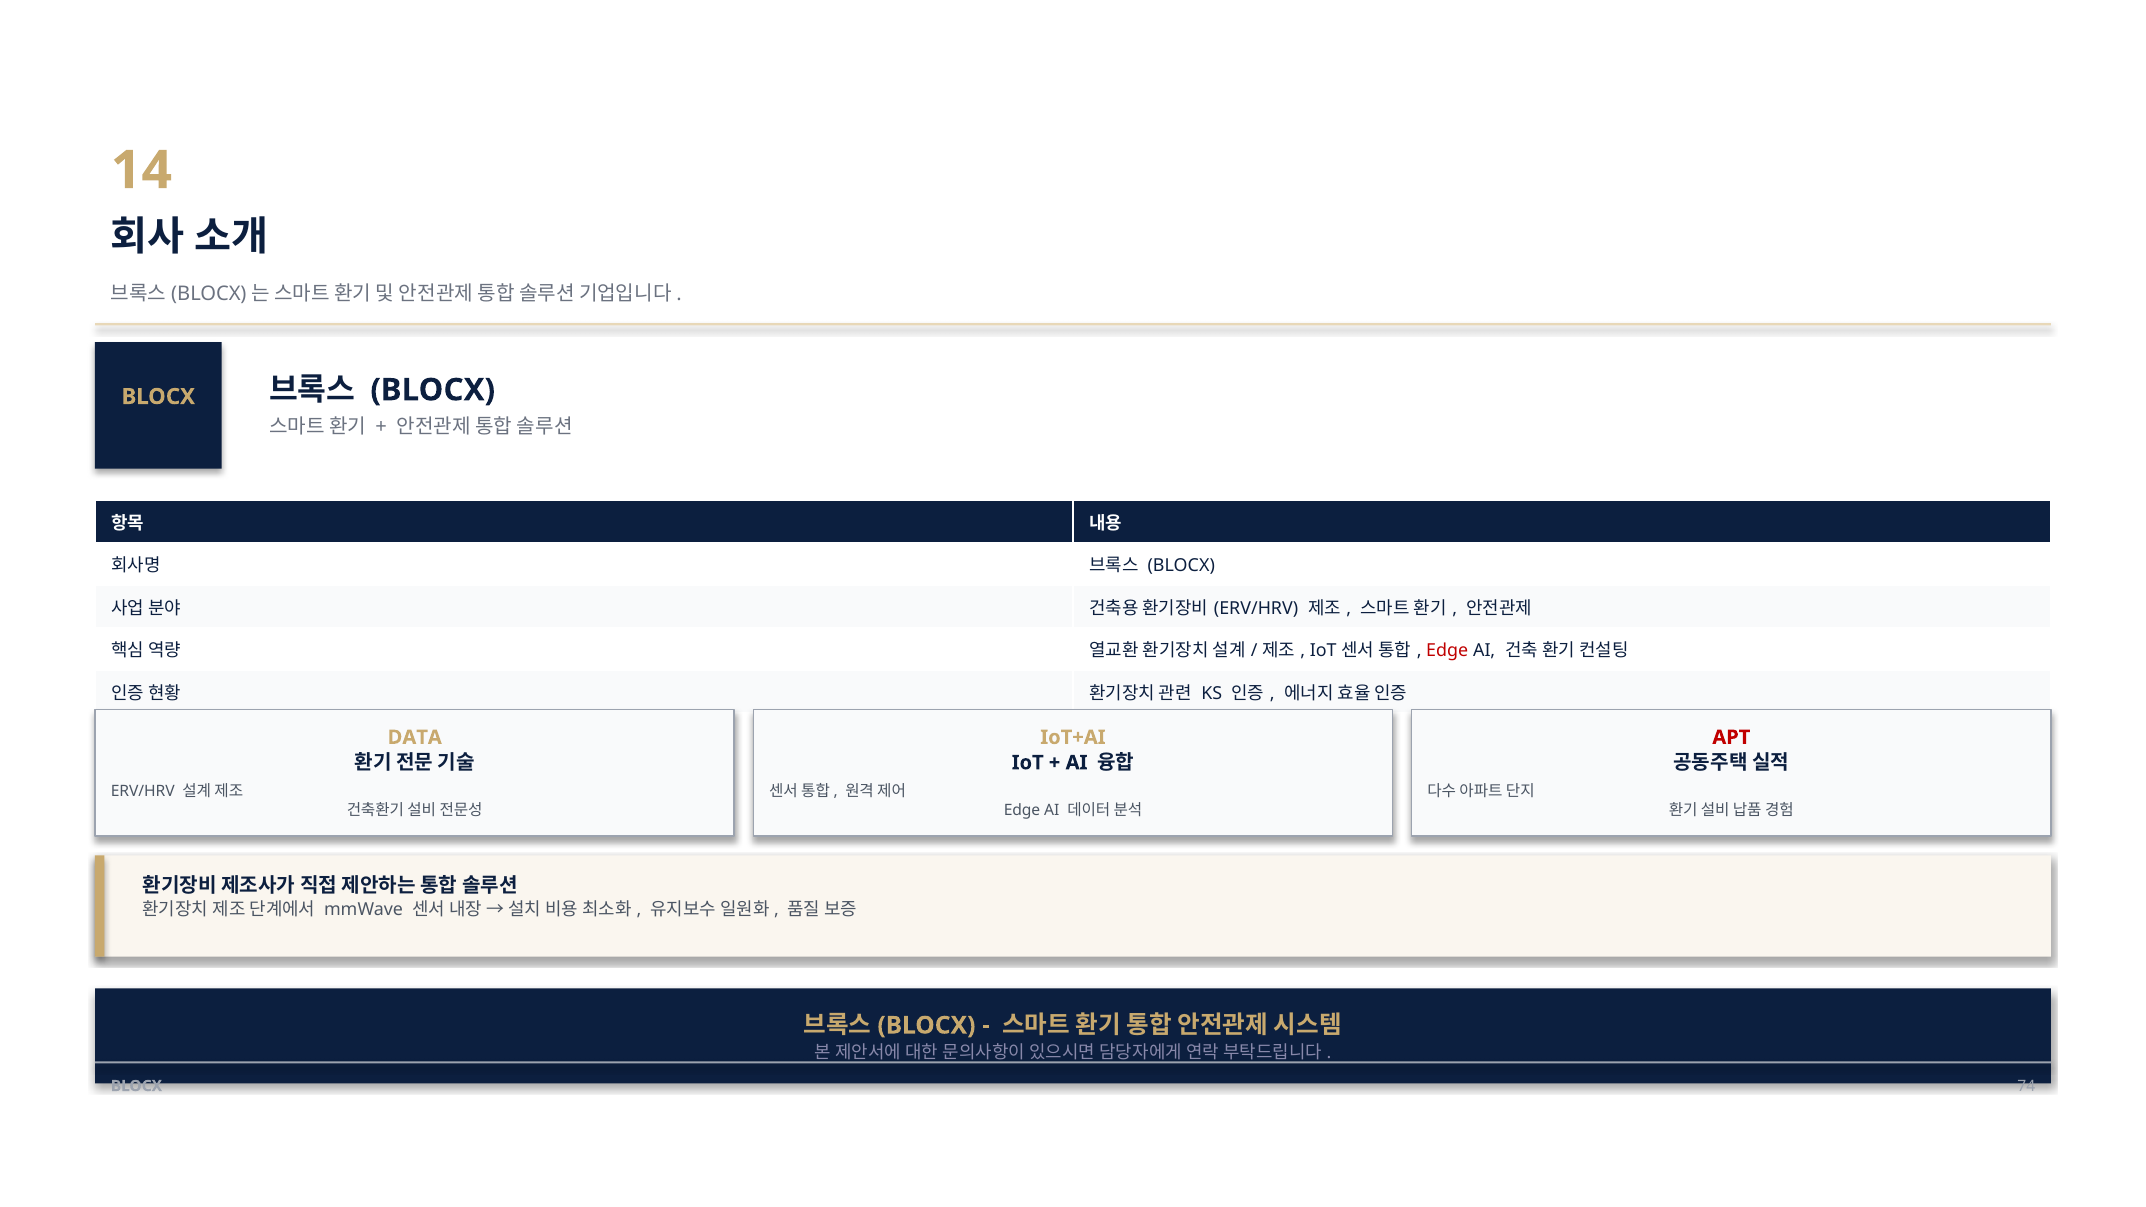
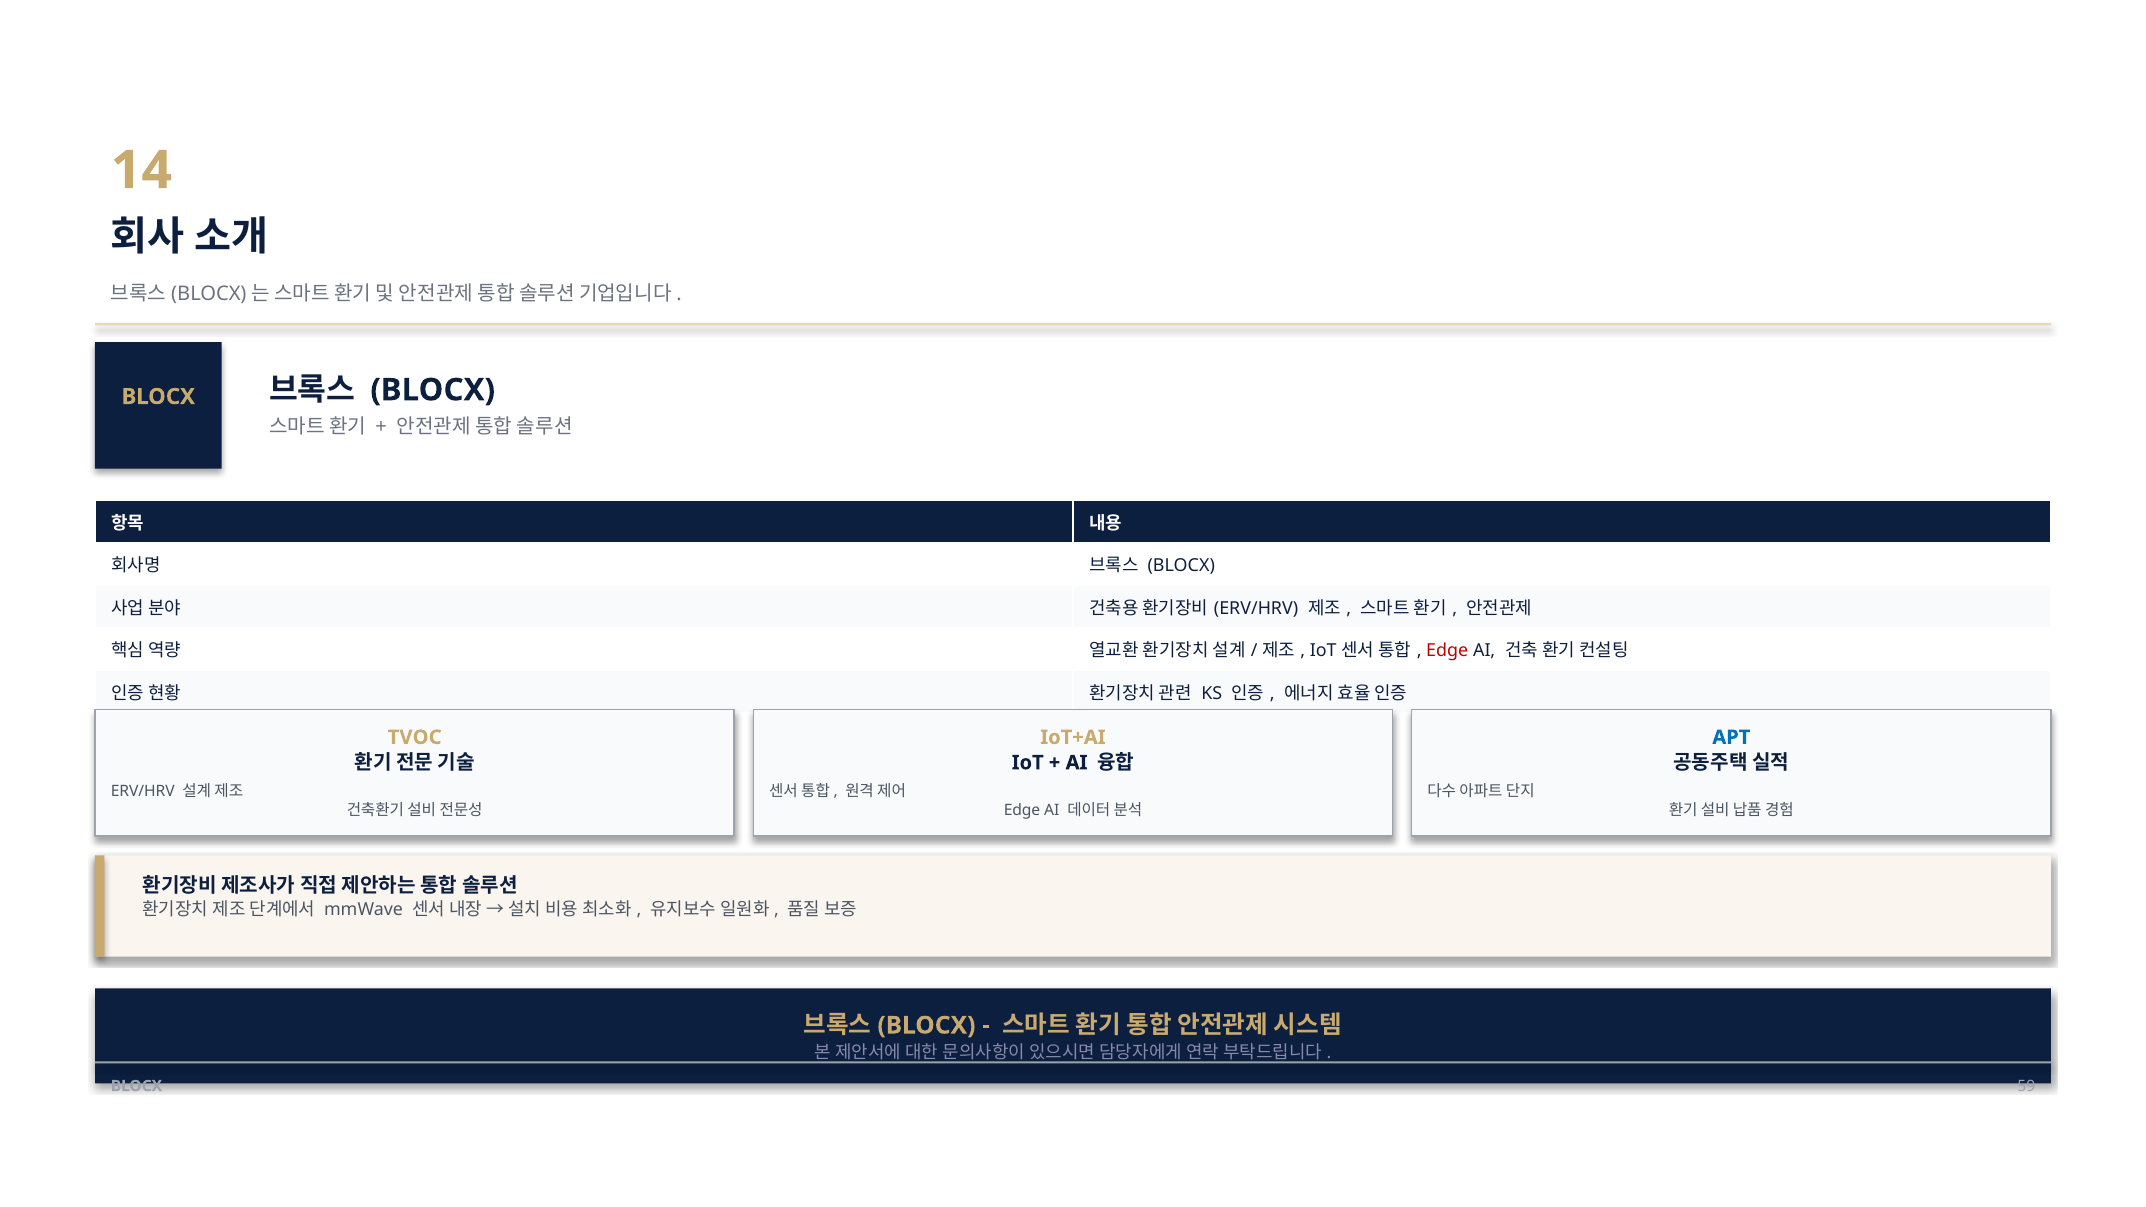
DATA: DATA -> TVOC (415, 737)
APT colour: red -> blue (1731, 737)
74: 74 -> 59 (2026, 1086)
